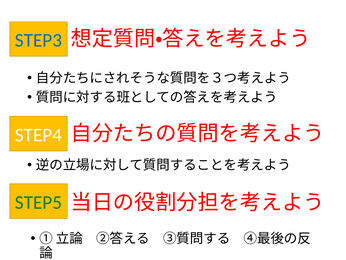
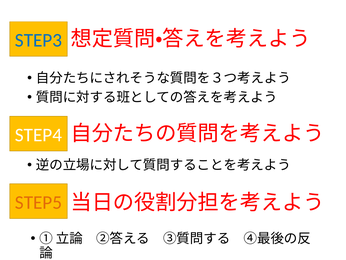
STEP5 colour: green -> orange (39, 202)
